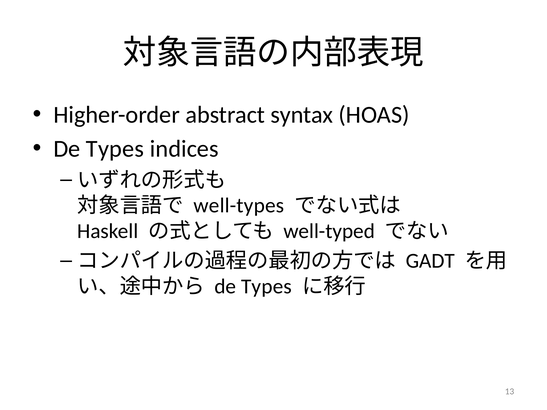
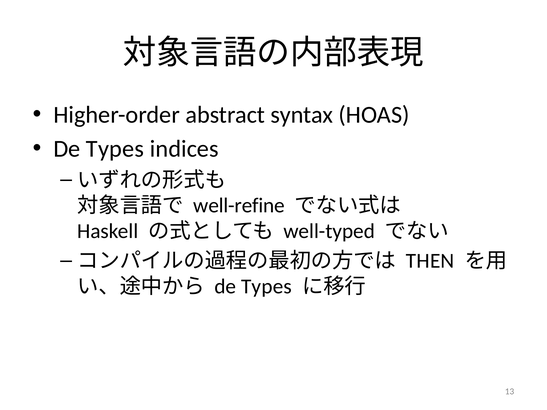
well-types: well-types -> well-refine (239, 206)
GADT: GADT -> THEN (430, 261)
